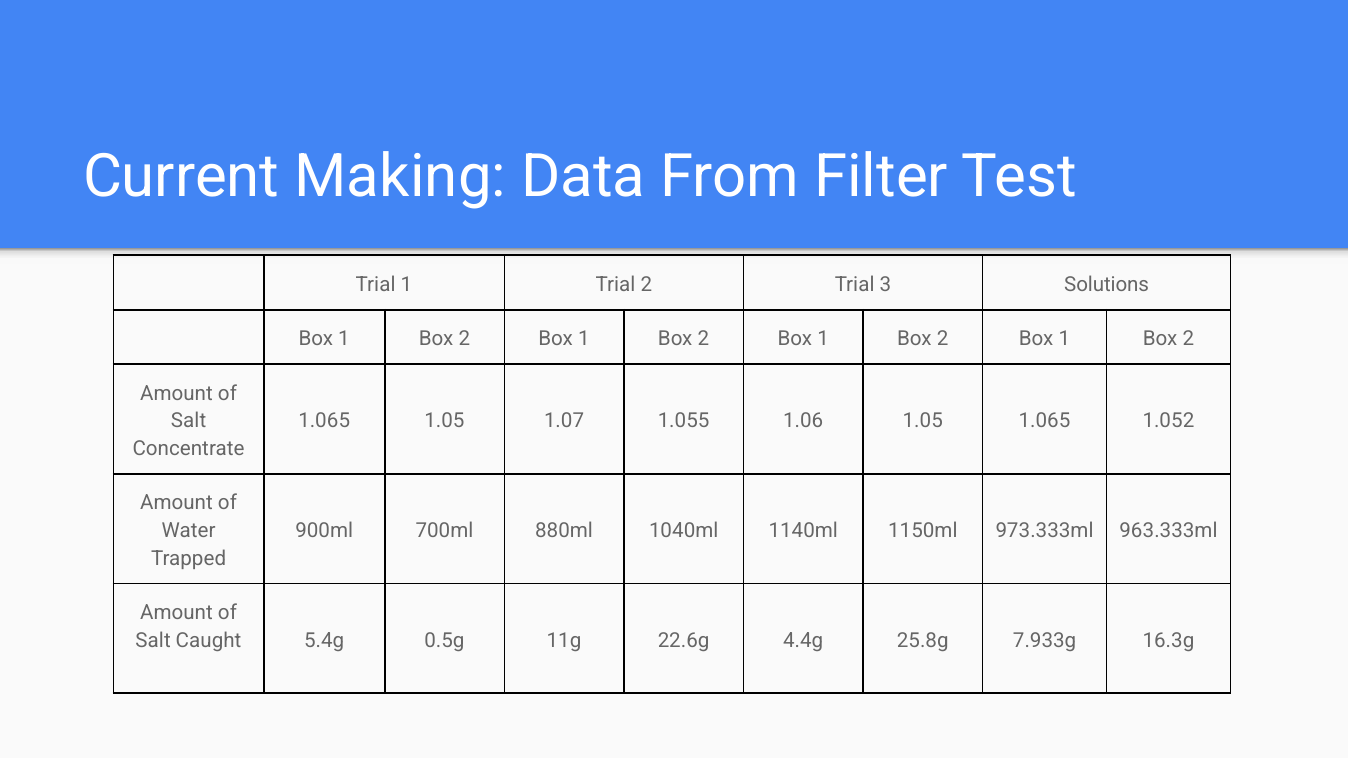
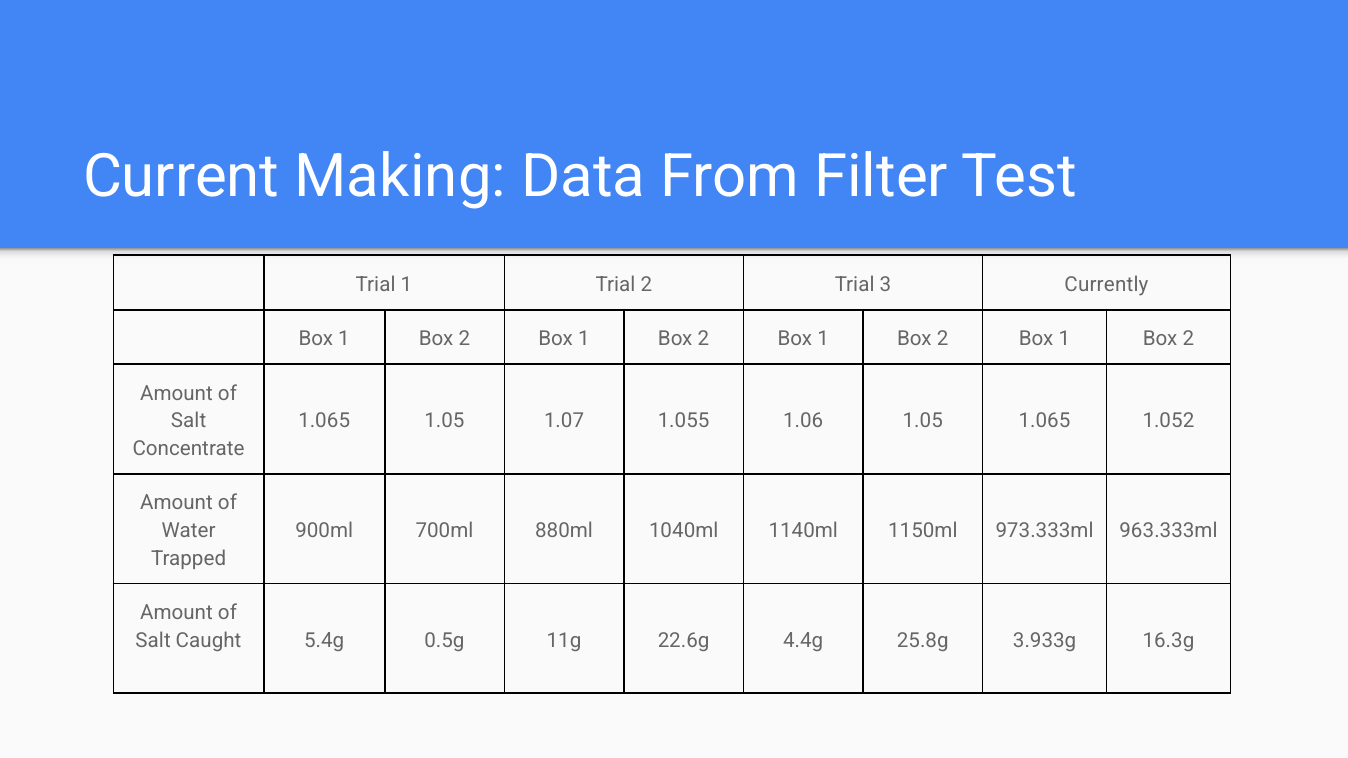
Solutions: Solutions -> Currently (1106, 285)
7.933g: 7.933g -> 3.933g (1045, 641)
